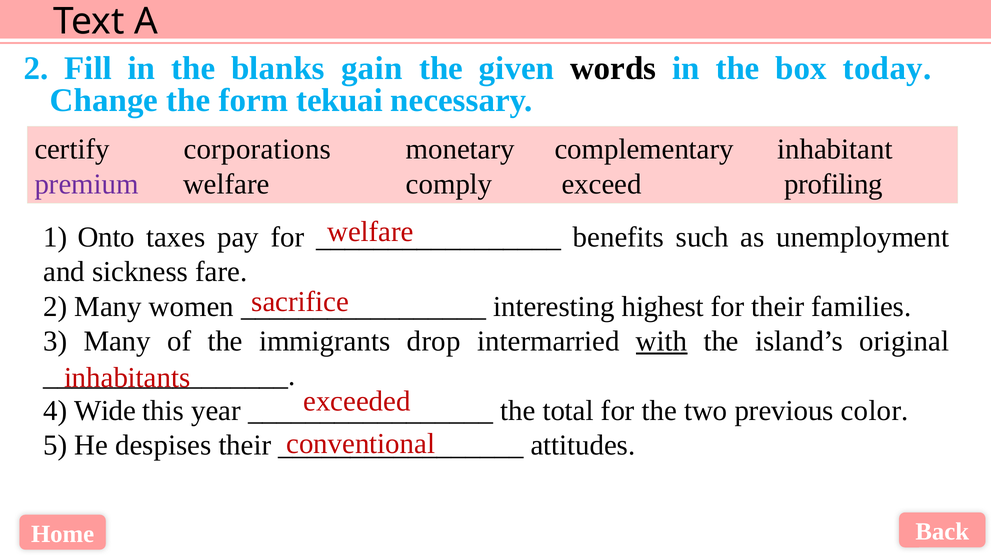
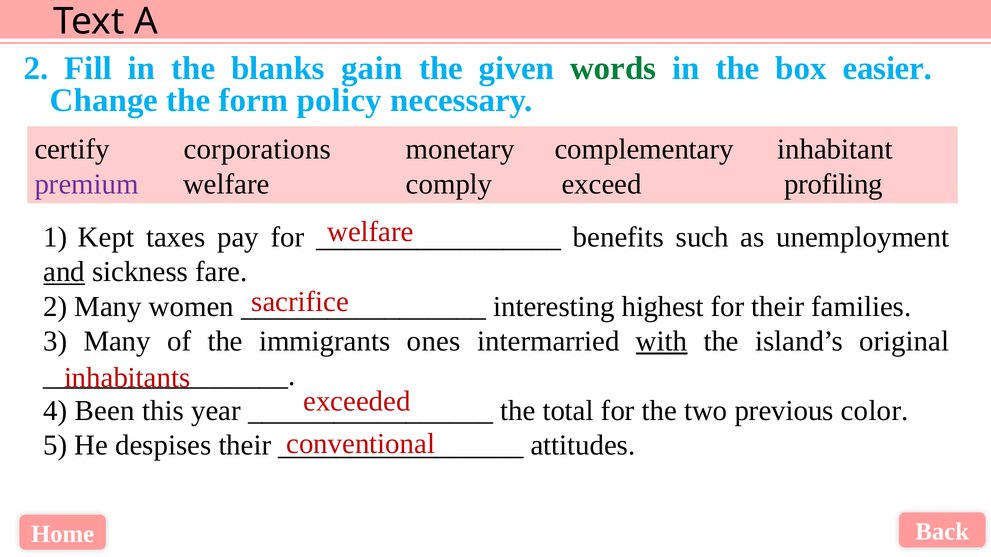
words colour: black -> green (613, 68)
today: today -> easier (887, 68)
tekuai: tekuai -> policy (339, 100)
Onto: Onto -> Kept (106, 237)
and underline: none -> present (64, 272)
drop: drop -> ones (434, 341)
Wide: Wide -> Been (105, 411)
